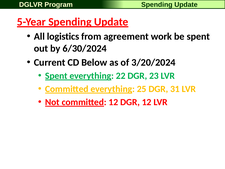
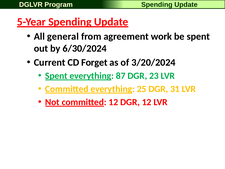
logistics: logistics -> general (63, 36)
Below: Below -> Forget (94, 62)
22: 22 -> 87 (121, 76)
